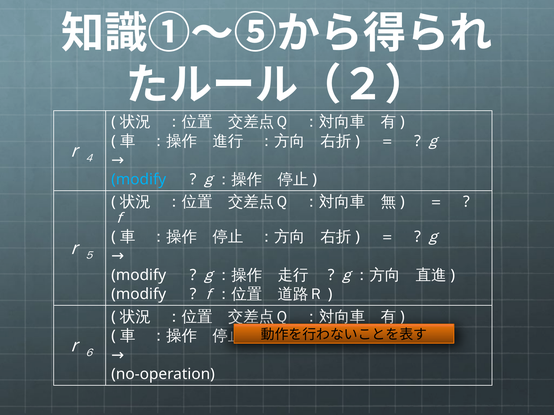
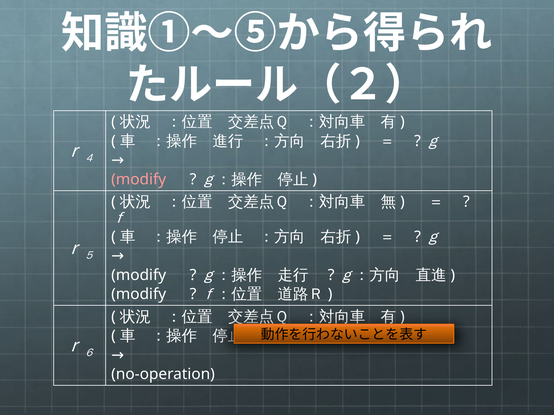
modify colour: light blue -> pink (139, 180)
